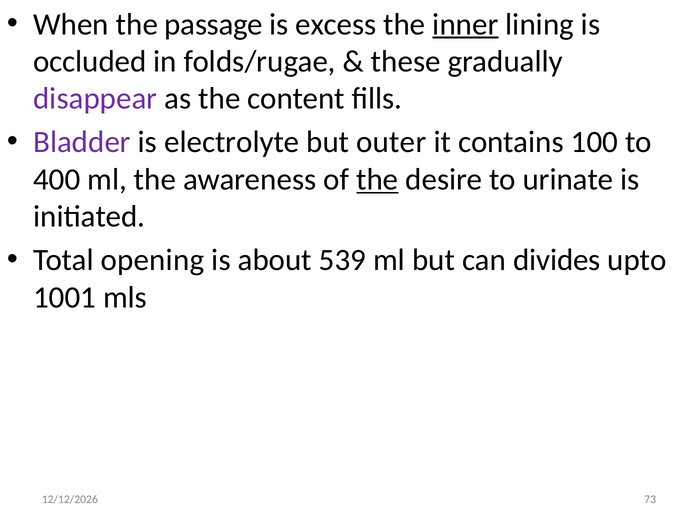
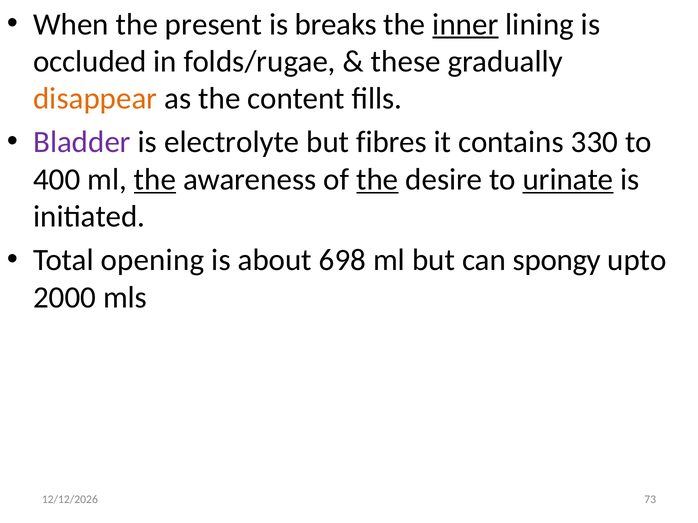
passage: passage -> present (214, 24)
excess: excess -> breaks (336, 24)
disappear colour: purple -> orange (95, 99)
outer: outer -> fibres (392, 142)
100: 100 -> 330 (594, 142)
the underline: none -> present (155, 180)
urinate underline: none -> present (568, 180)
539: 539 -> 698 (342, 260)
divides: divides -> spongy (557, 260)
1001: 1001 -> 2000 (65, 298)
